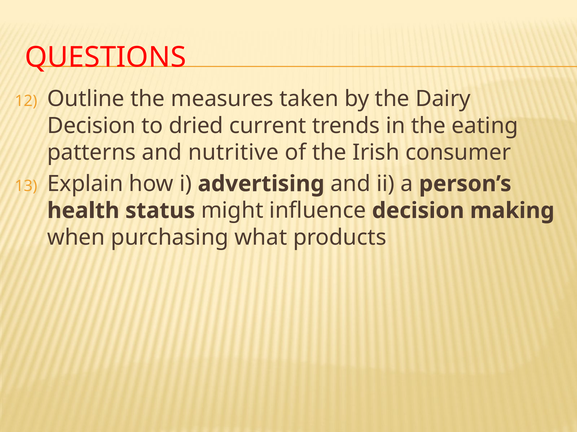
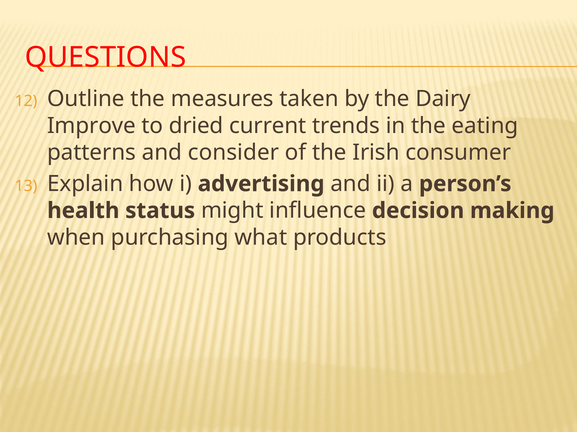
Decision: Decision -> Improve (91, 126)
nutritive: nutritive -> consider (233, 153)
